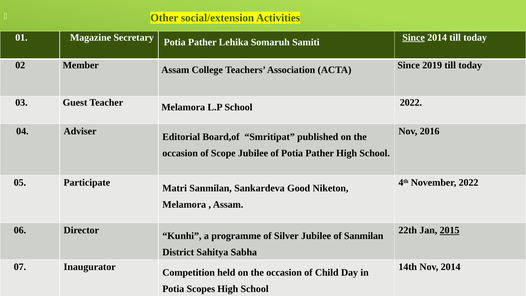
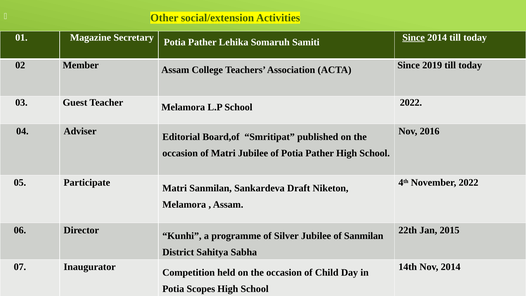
of Scope: Scope -> Matri (223, 153)
Good: Good -> Draft (299, 188)
2015 underline: present -> none (450, 230)
